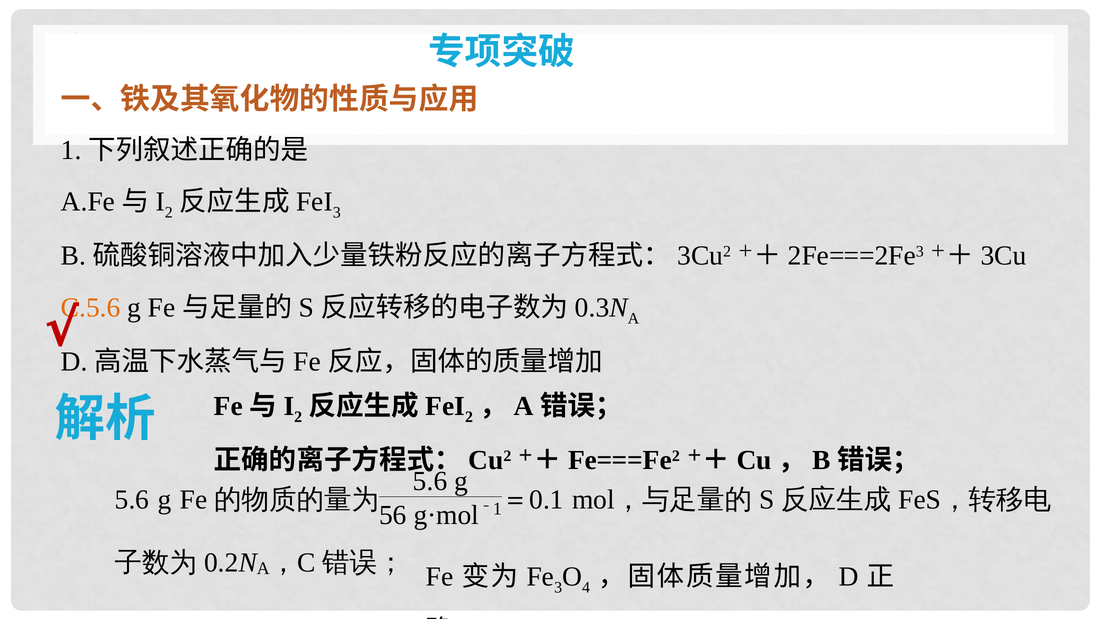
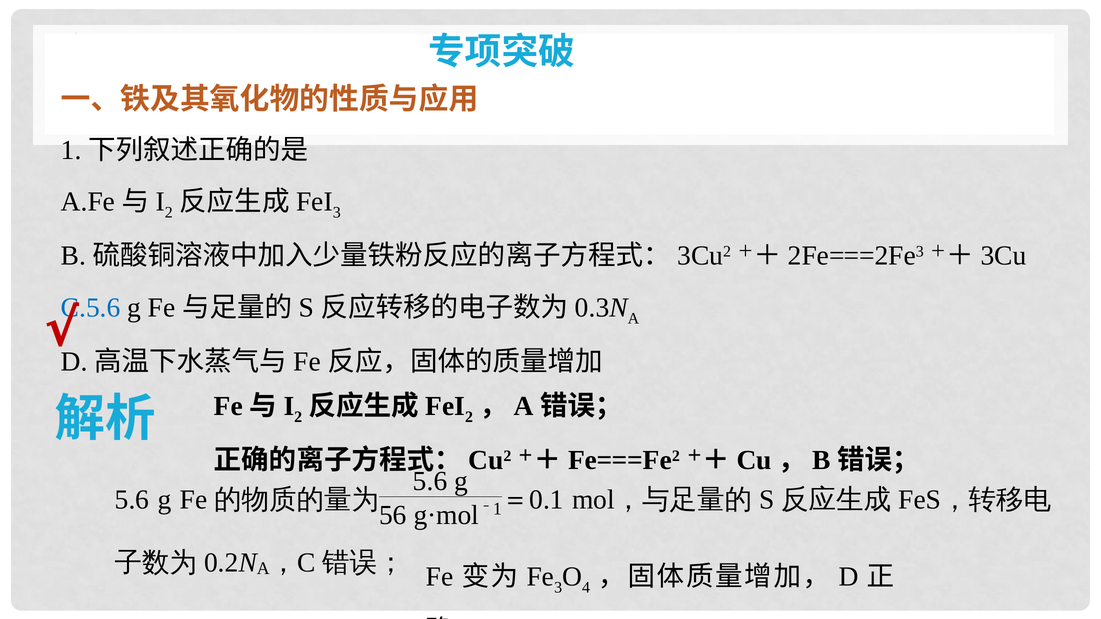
C.5.6 colour: orange -> blue (91, 308)
